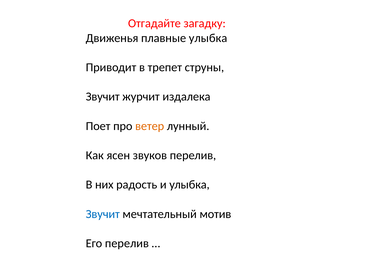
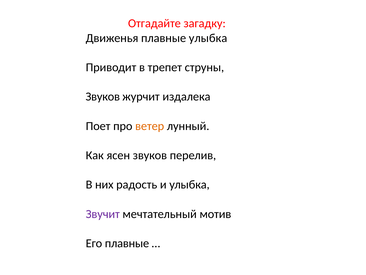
Звучит: Звучит -> Звуков (103, 96)
Звучит colour: blue -> purple (103, 214)
Его перелив: перелив -> плавные (127, 243)
